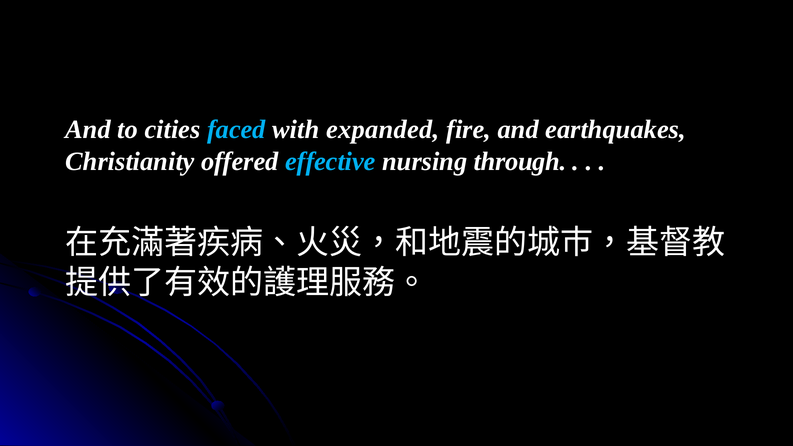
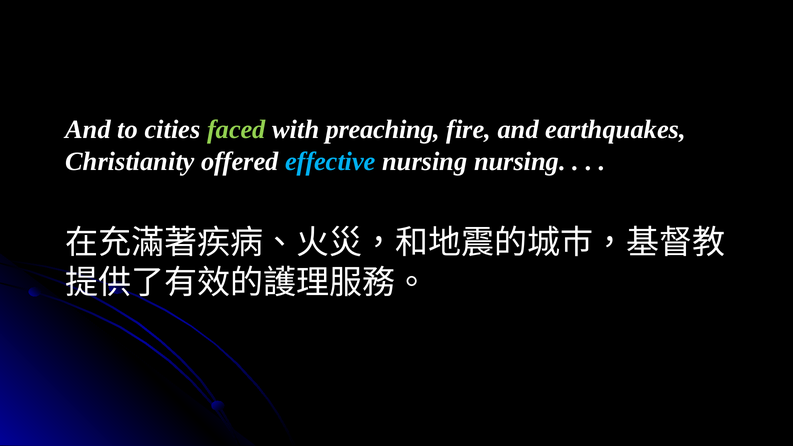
faced colour: light blue -> light green (236, 130)
expanded: expanded -> preaching (383, 130)
nursing through: through -> nursing (520, 161)
